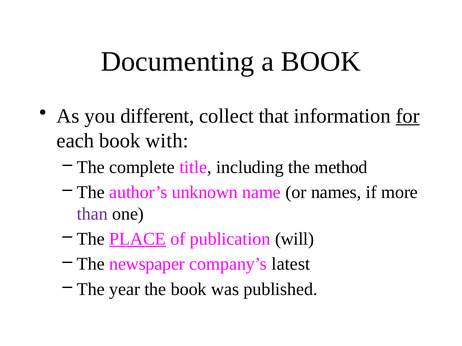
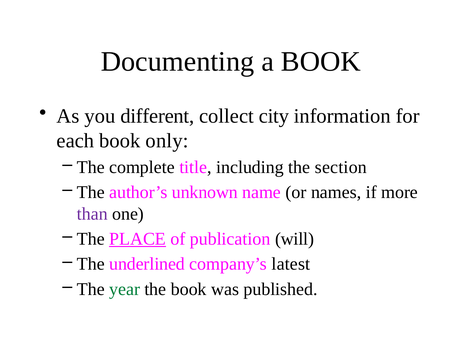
that: that -> city (274, 116)
for underline: present -> none (408, 116)
with: with -> only (167, 141)
method: method -> section (341, 167)
newspaper: newspaper -> underlined (147, 264)
year colour: black -> green (125, 290)
